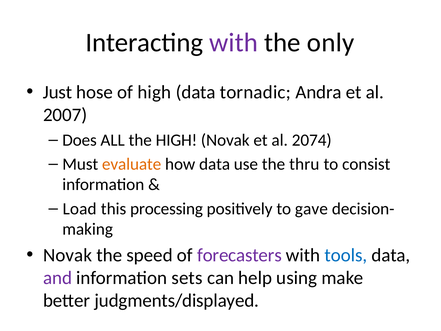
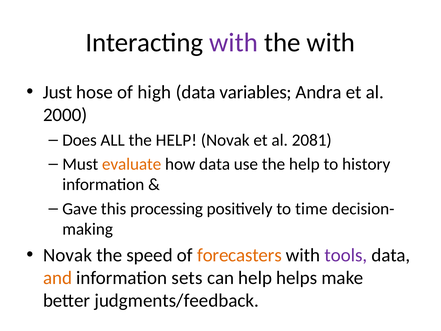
the only: only -> with (331, 43)
tornadic: tornadic -> variables (256, 92)
2007: 2007 -> 2000 (65, 115)
ALL the HIGH: HIGH -> HELP (176, 140)
2074: 2074 -> 2081 (312, 140)
use the thru: thru -> help (304, 164)
consist: consist -> history (366, 164)
Load: Load -> Gave (80, 209)
gave: gave -> time (311, 209)
forecasters colour: purple -> orange (239, 255)
tools colour: blue -> purple (346, 255)
and colour: purple -> orange (58, 278)
using: using -> helps (297, 278)
judgments/displayed: judgments/displayed -> judgments/feedback (177, 300)
